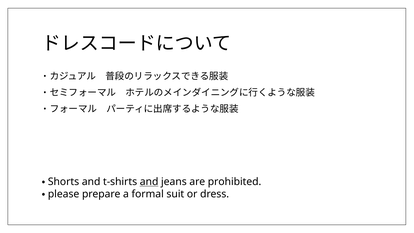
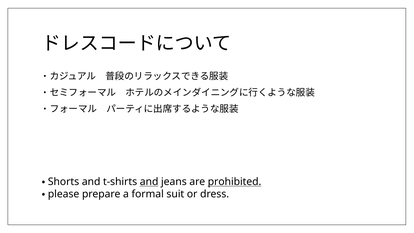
prohibited underline: none -> present (235, 182)
